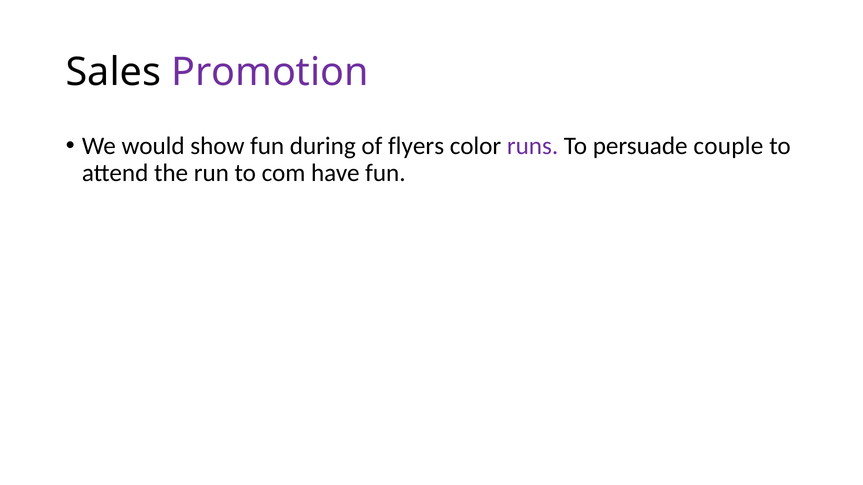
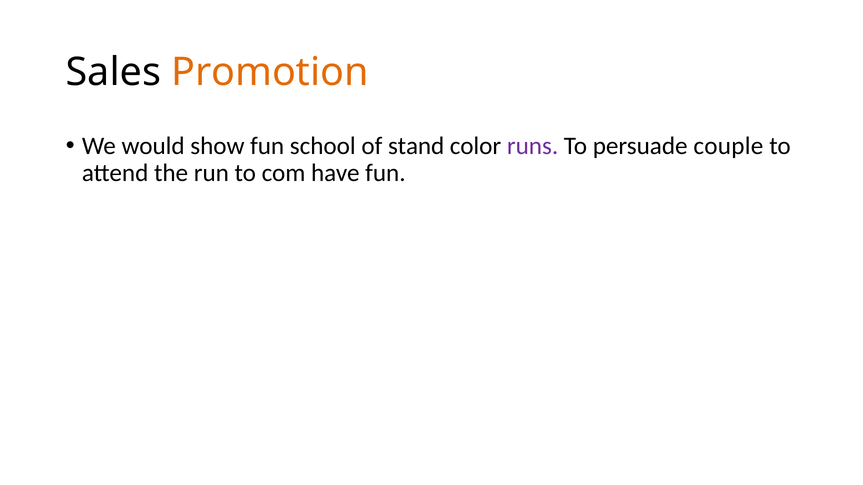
Promotion colour: purple -> orange (270, 72)
during: during -> school (323, 146)
flyers: flyers -> stand (416, 146)
